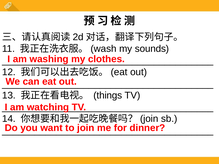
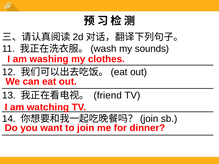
things: things -> friend (108, 96)
